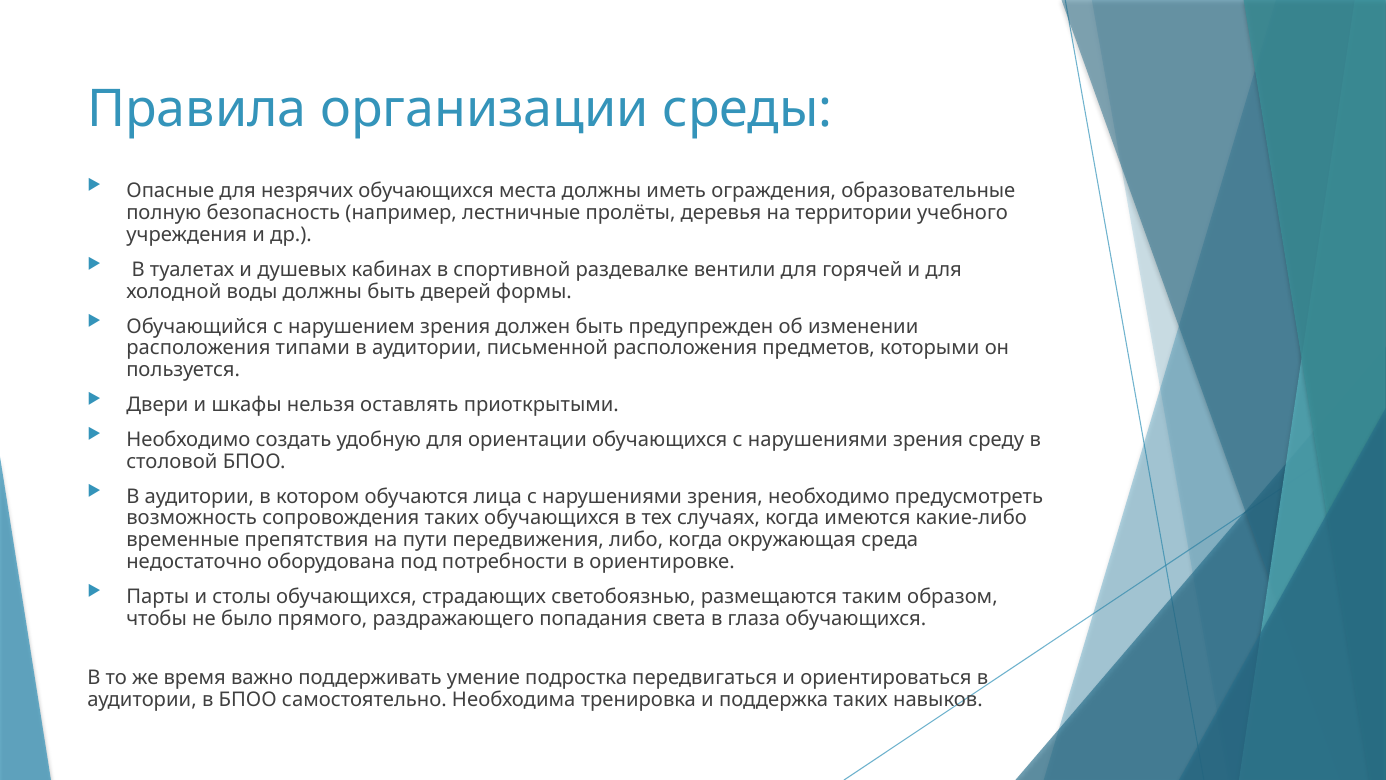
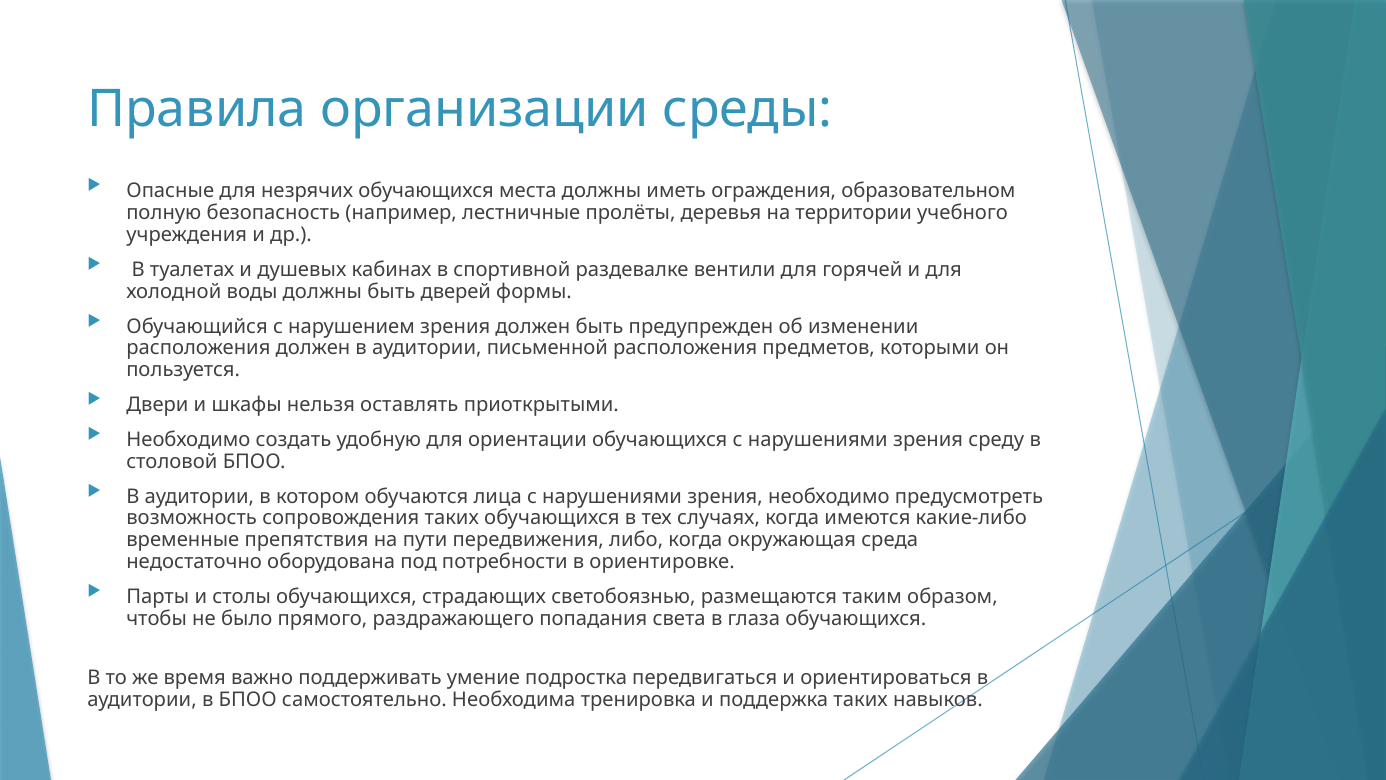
образовательные: образовательные -> образовательном (928, 191)
расположения типами: типами -> должен (313, 348)
